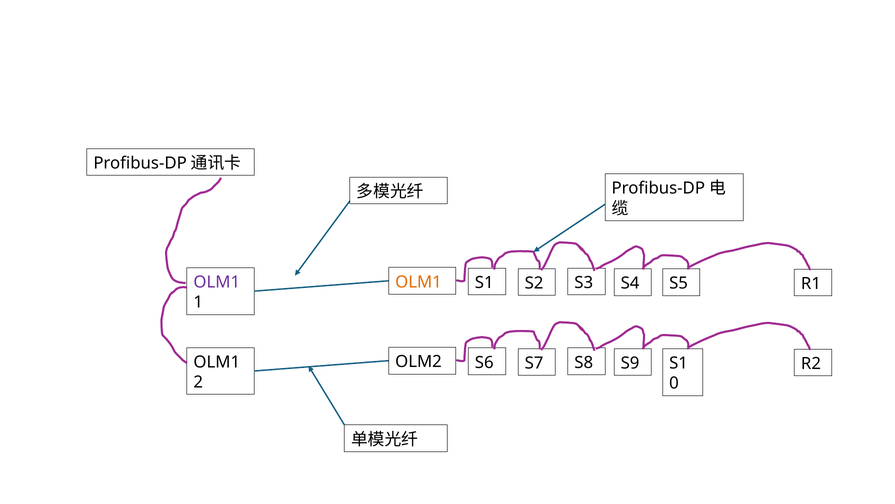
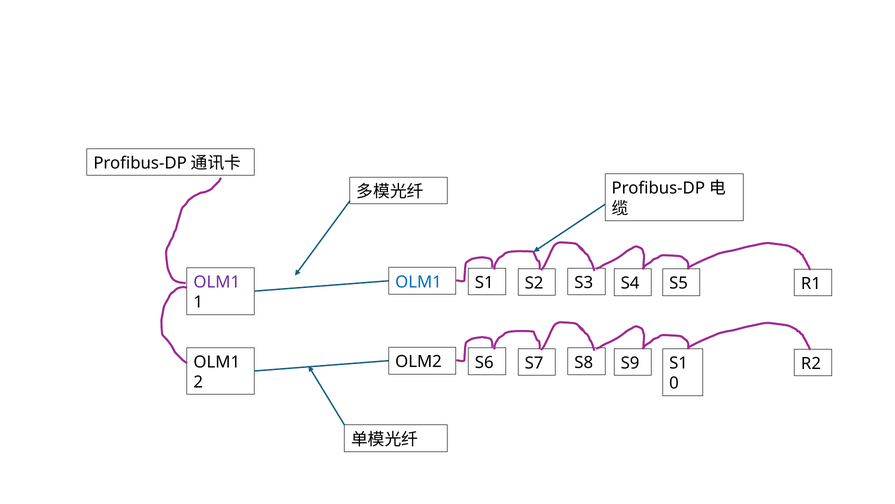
OLM1 colour: orange -> blue (419, 282)
